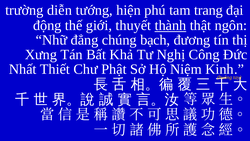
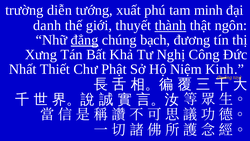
hiện: hiện -> xuất (129, 10)
trang: trang -> minh (208, 10)
động: động -> danh (47, 25)
đẳng underline: none -> present (85, 40)
